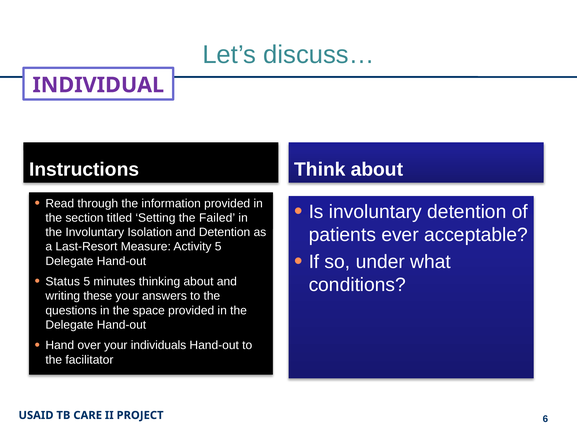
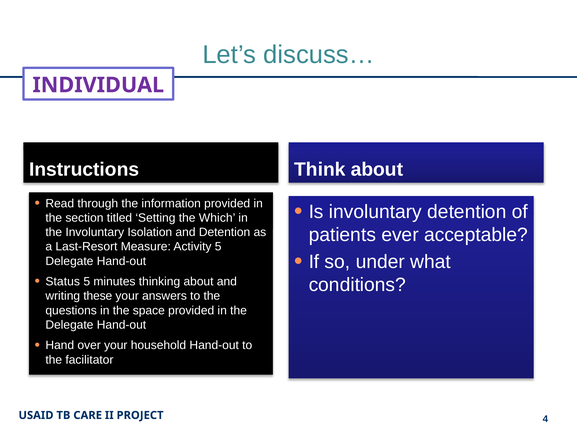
Failed: Failed -> Which (217, 218)
individuals: individuals -> household (158, 345)
6: 6 -> 4 (545, 419)
